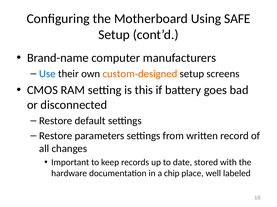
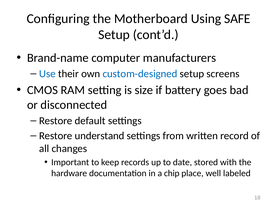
custom-designed colour: orange -> blue (140, 74)
this: this -> size (144, 90)
parameters: parameters -> understand (100, 136)
